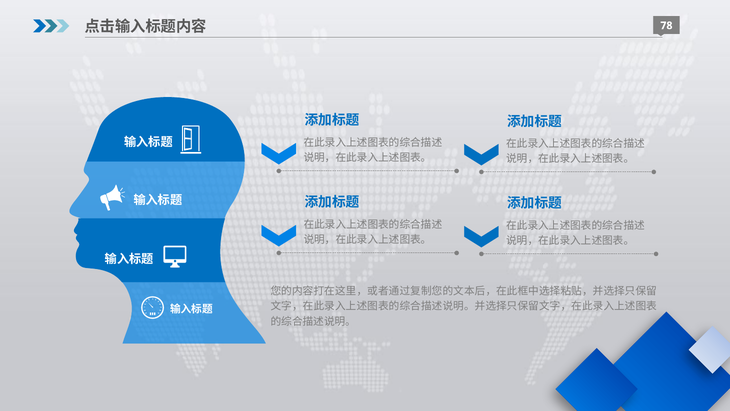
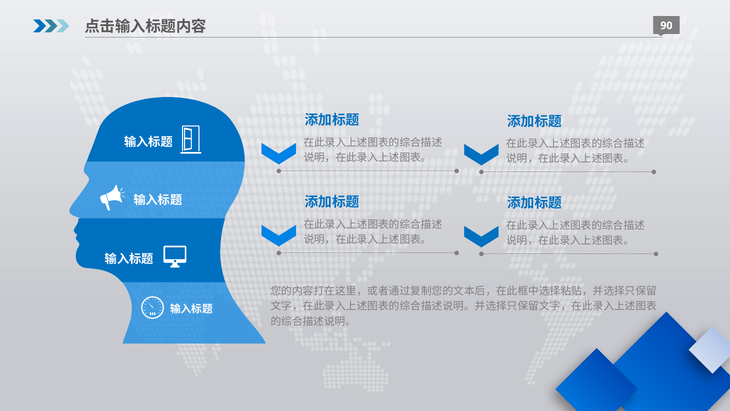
78: 78 -> 90 (666, 26)
